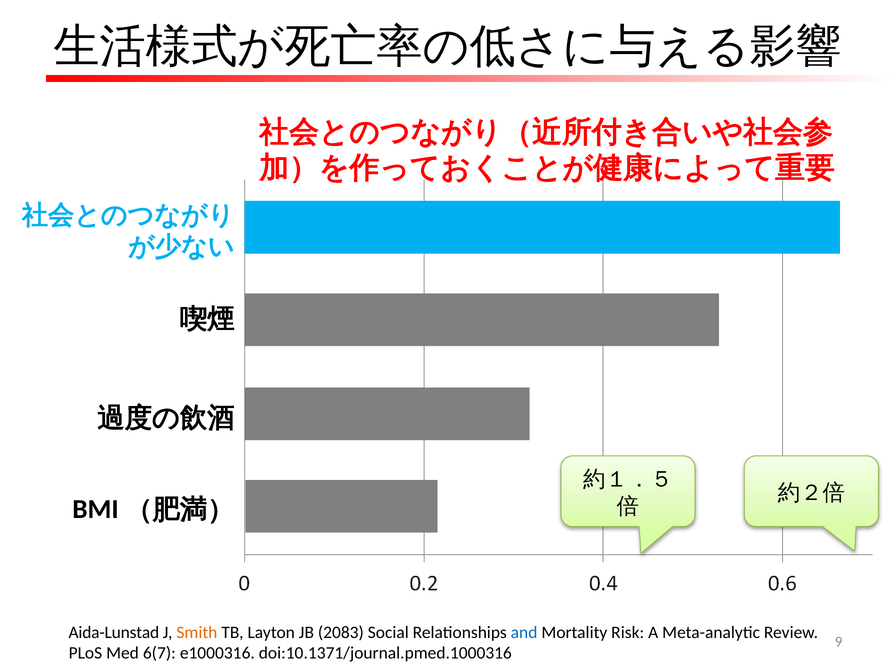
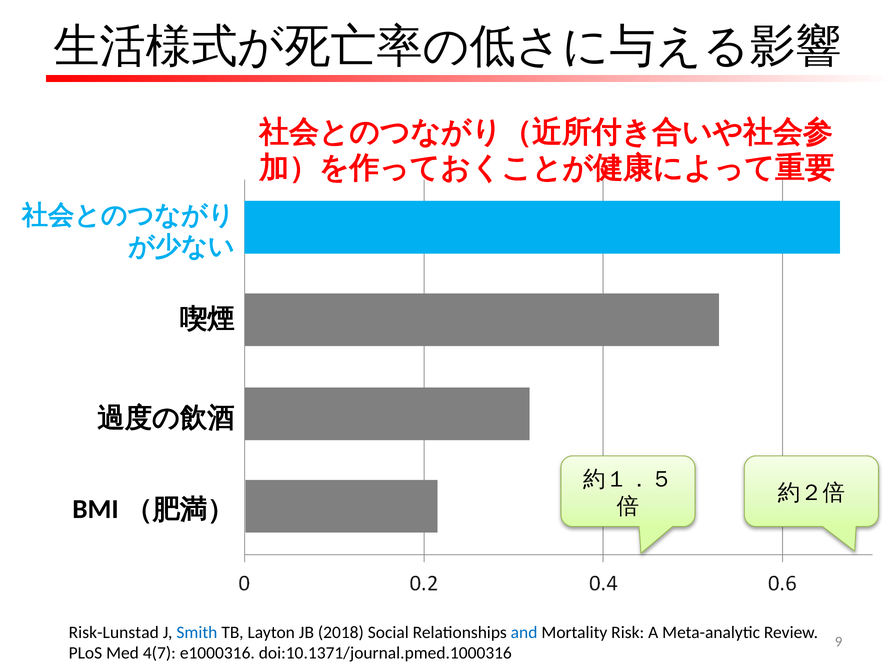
Aida-Lunstad: Aida-Lunstad -> Risk-Lunstad (114, 632)
Smith colour: orange -> blue (197, 632)
2083: 2083 -> 2018 (341, 632)
6(7: 6(7 -> 4(7 (159, 653)
